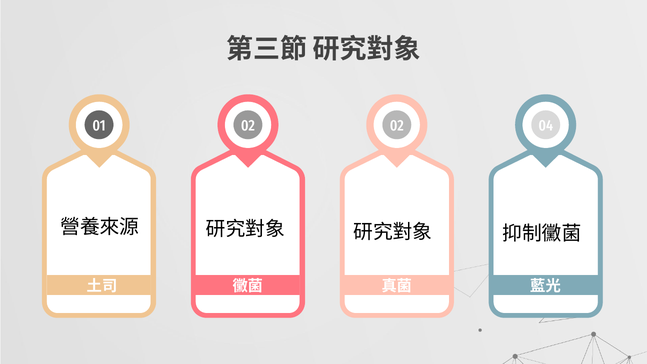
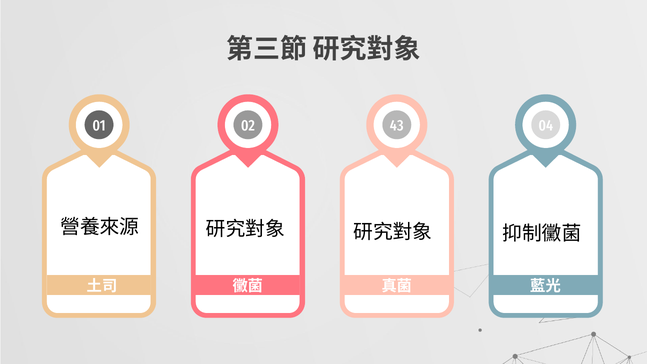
01 02: 02 -> 43 (397, 126)
